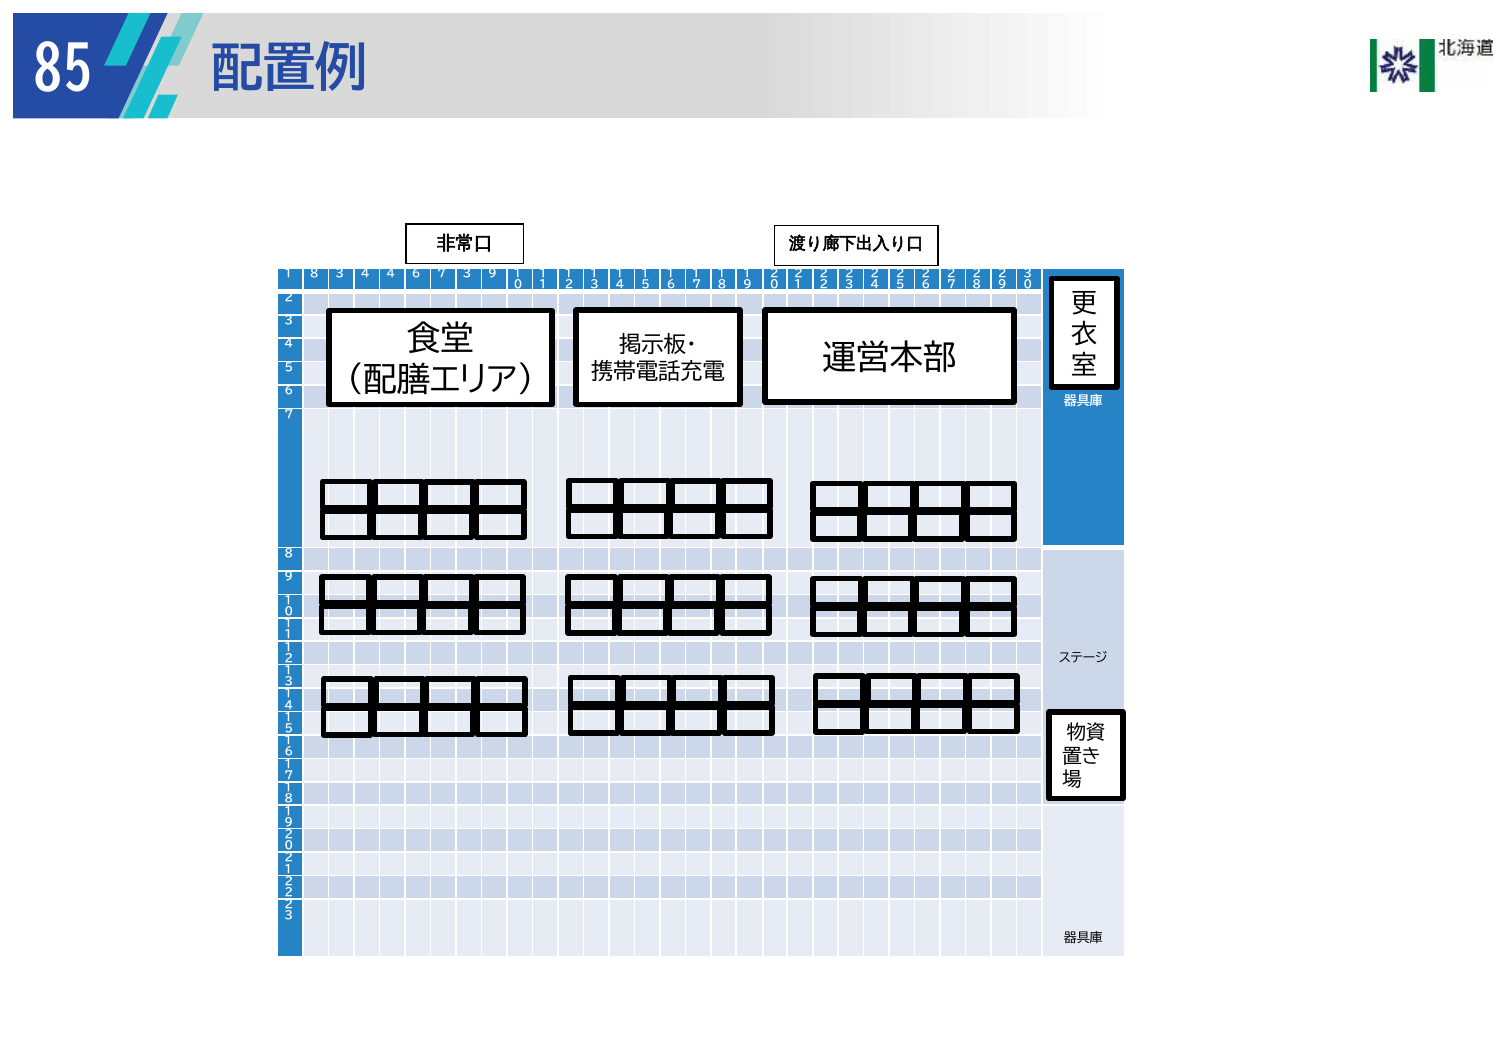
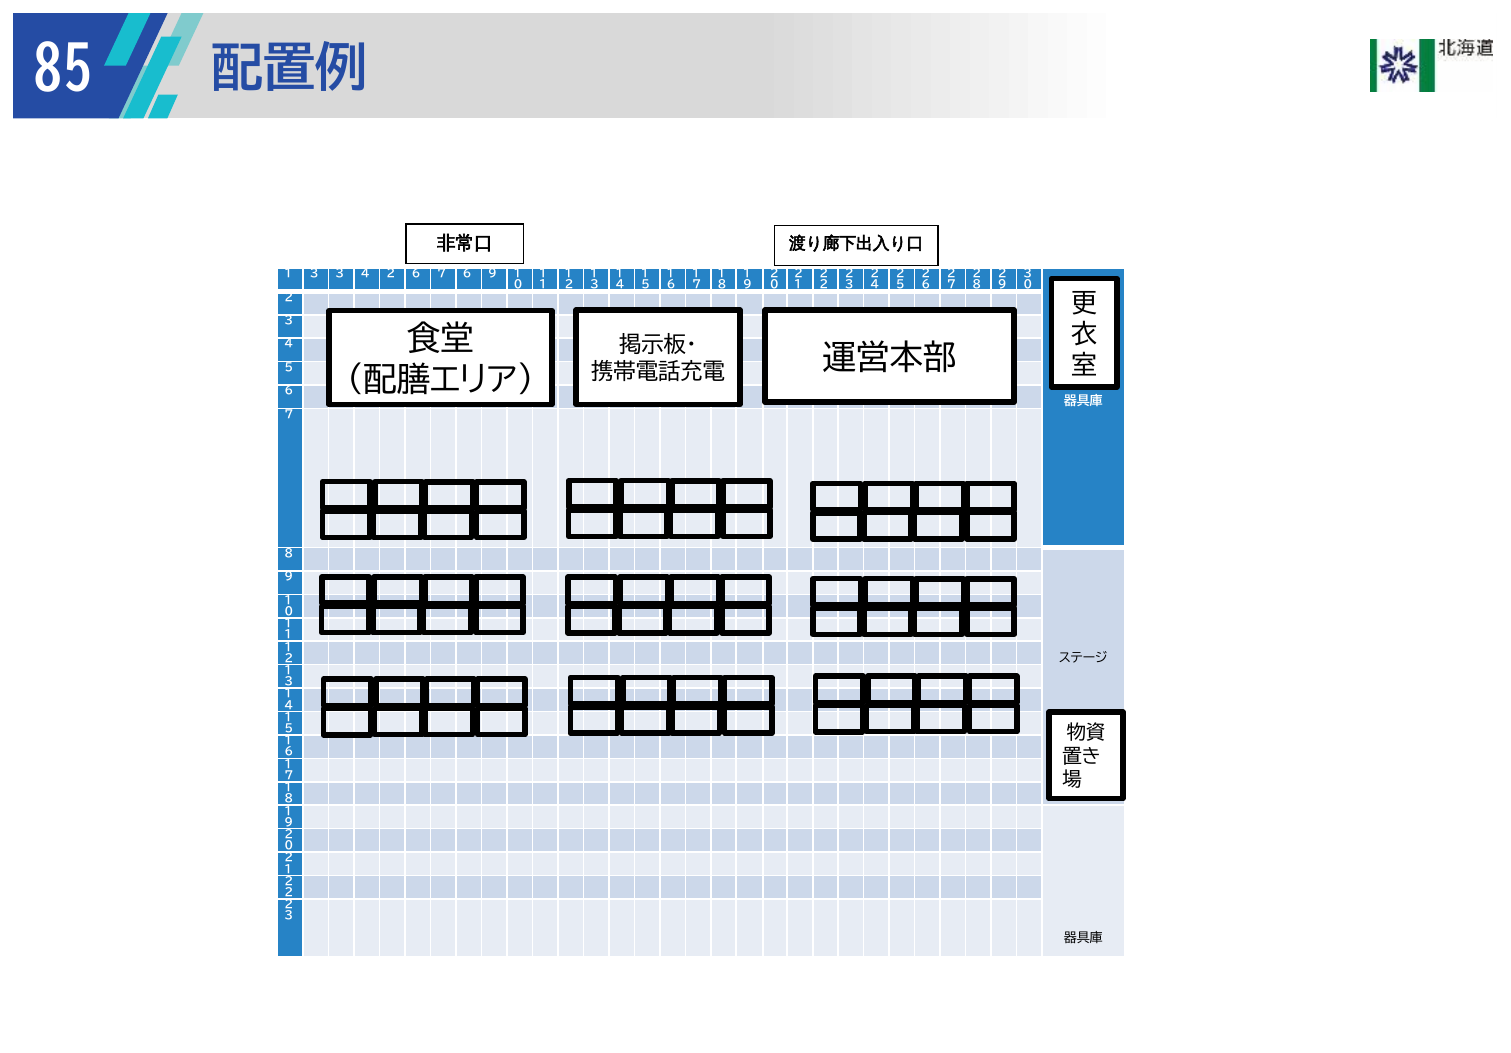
8: 8 -> 3 (314, 274)
3 4 4: 4 -> 2 (391, 274)
7 3: 3 -> 6 (467, 274)
